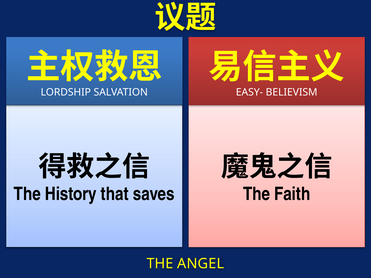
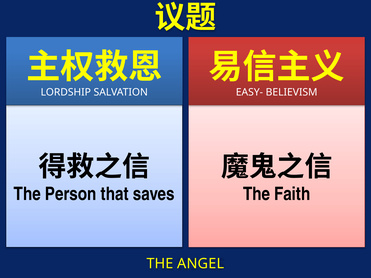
History: History -> Person (71, 194)
